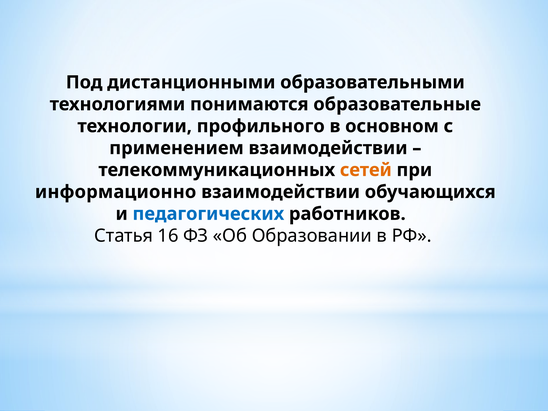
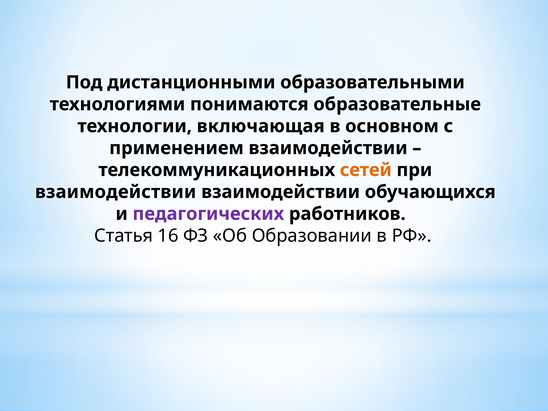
профильного: профильного -> включающая (261, 126)
информационно: информационно -> взаимодействии (116, 192)
педагогических colour: blue -> purple (208, 214)
